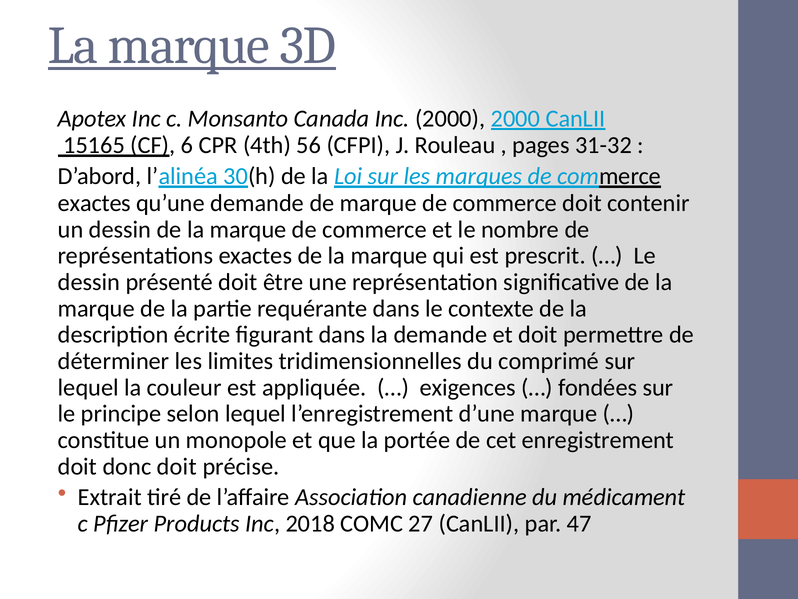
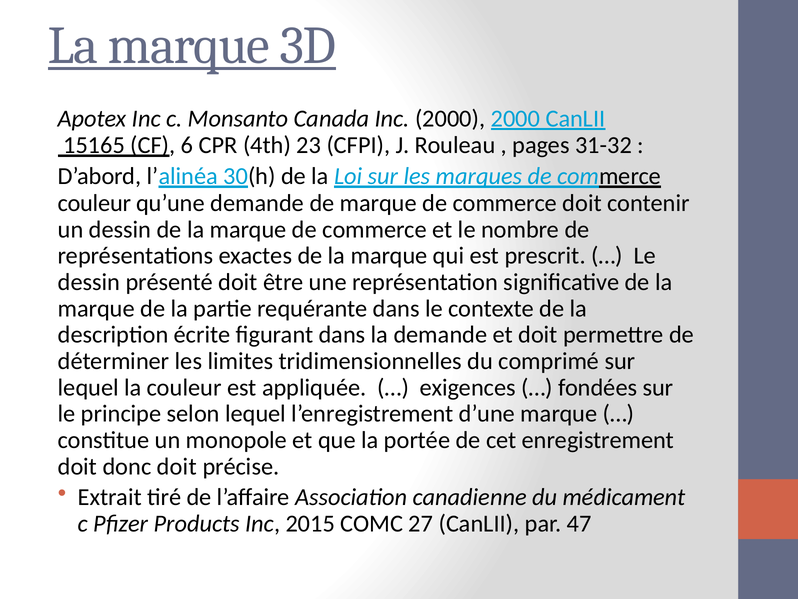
56: 56 -> 23 (309, 145)
exactes: exactes -> couleur (94, 203)
2018: 2018 -> 2015 (310, 523)
